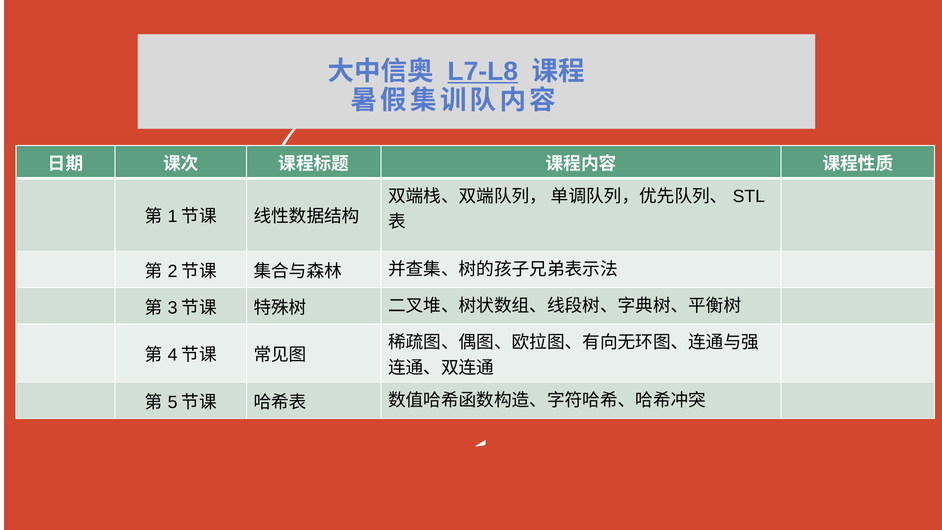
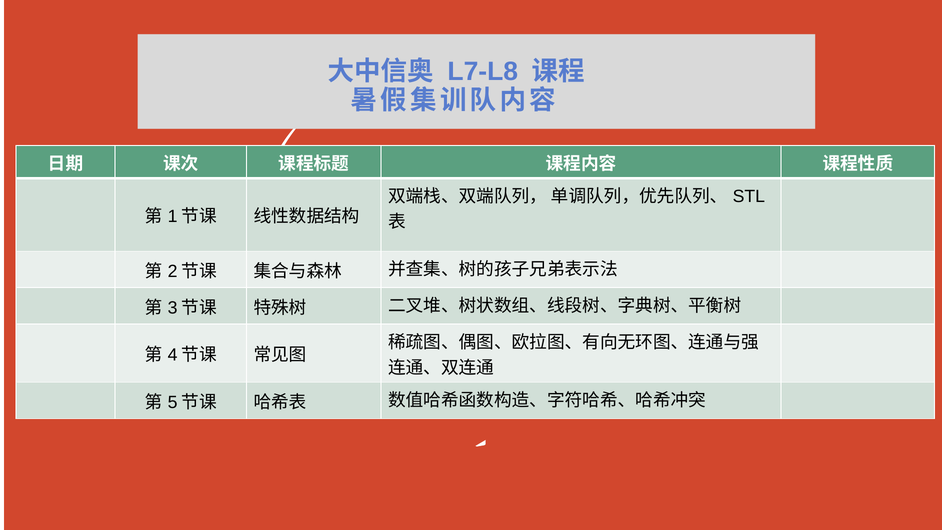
L7-L8 underline: present -> none (483, 71)
